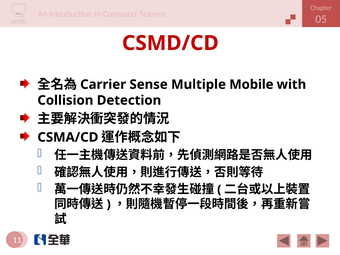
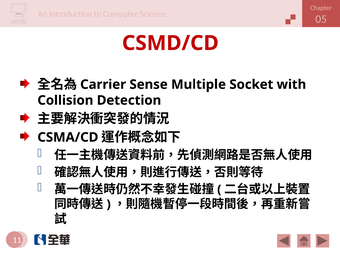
Mobile: Mobile -> Socket (251, 84)
